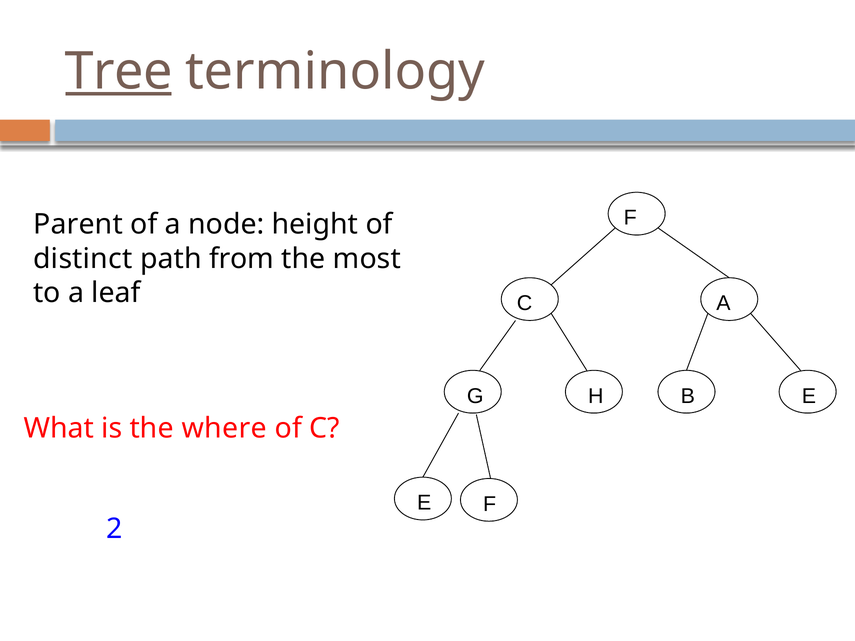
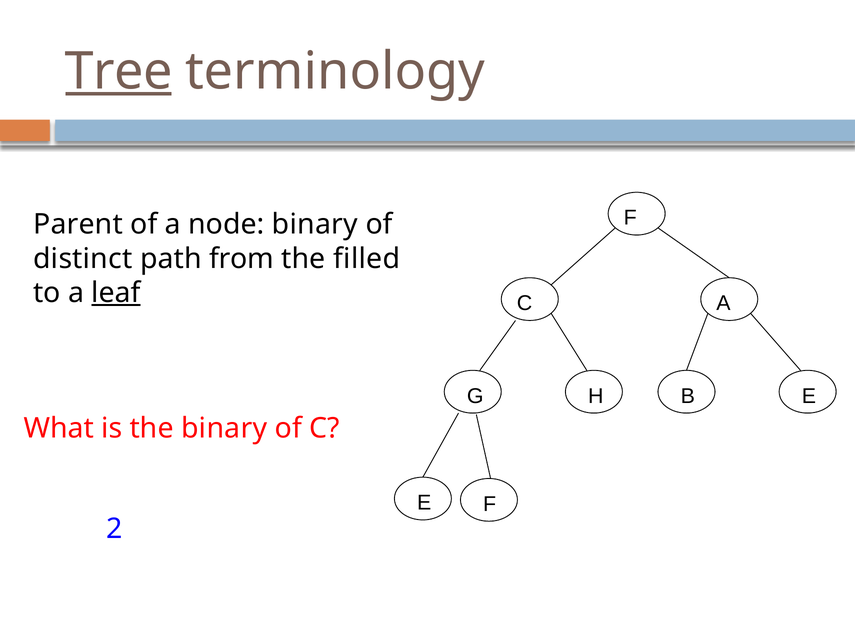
node height: height -> binary (315, 225)
most: most -> filled (367, 259)
leaf underline: none -> present (116, 293)
the where: where -> binary (224, 429)
